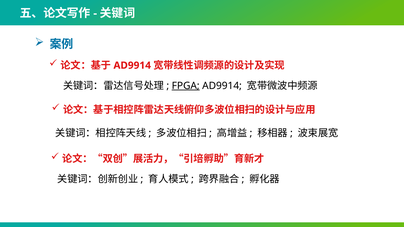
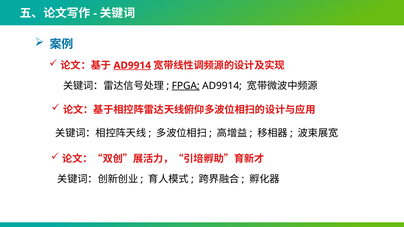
AD9914 underline: none -> present (132, 65)
